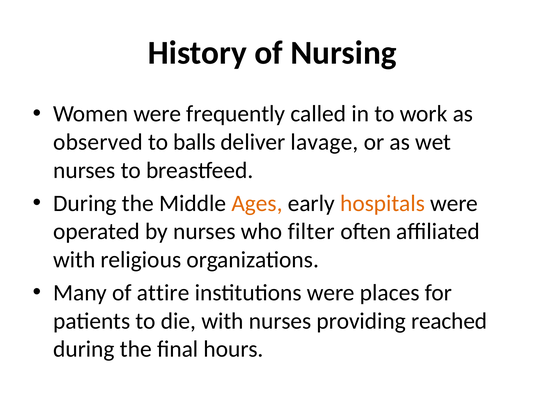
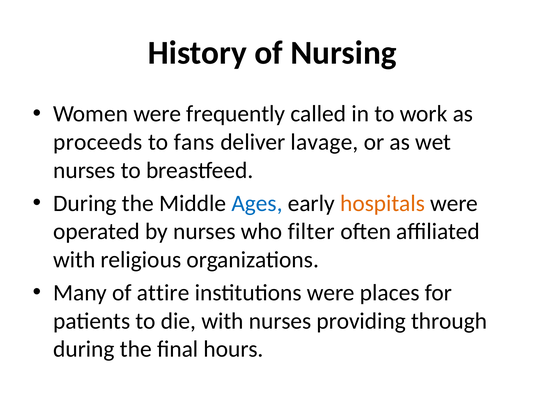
observed: observed -> proceeds (98, 142)
balls: balls -> fans (194, 142)
Ages colour: orange -> blue (257, 203)
reached: reached -> through (449, 321)
